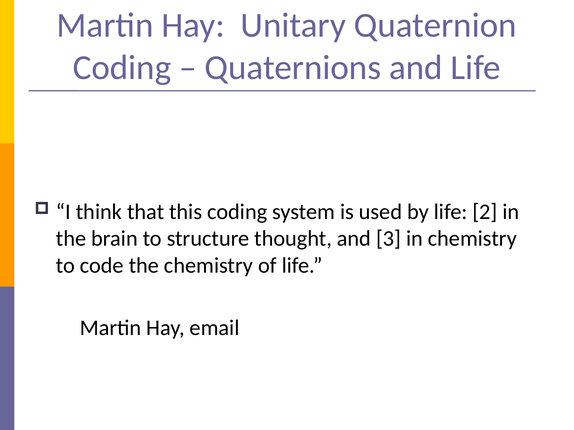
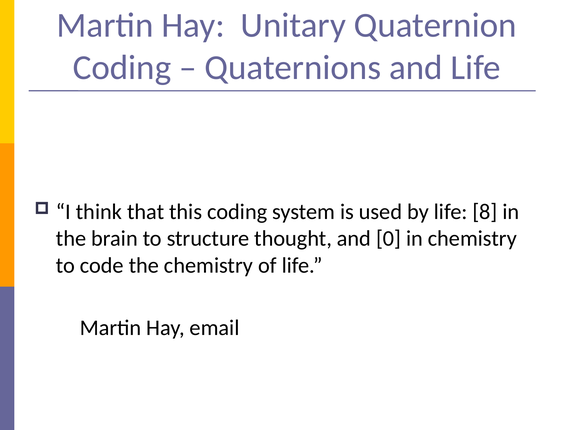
2: 2 -> 8 (485, 212)
3: 3 -> 0 (389, 239)
